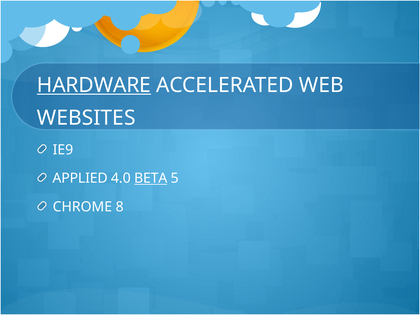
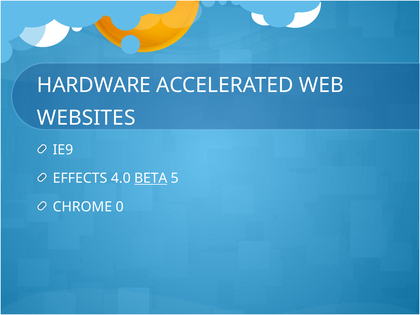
HARDWARE underline: present -> none (94, 85)
APPLIED: APPLIED -> EFFECTS (80, 178)
8: 8 -> 0 (120, 207)
